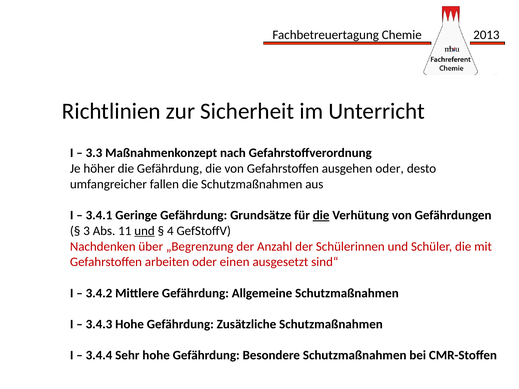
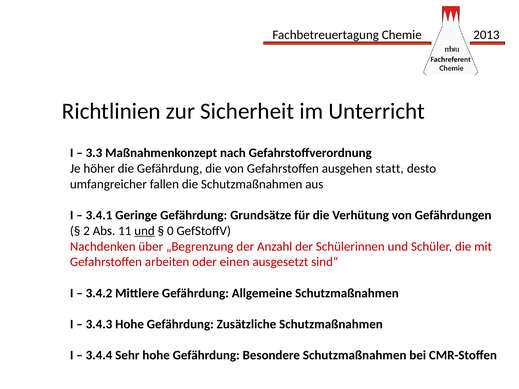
ausgehen oder: oder -> statt (390, 169)
die underline: present -> none (321, 215)
3: 3 -> 2 (87, 231)
4: 4 -> 0 (170, 231)
